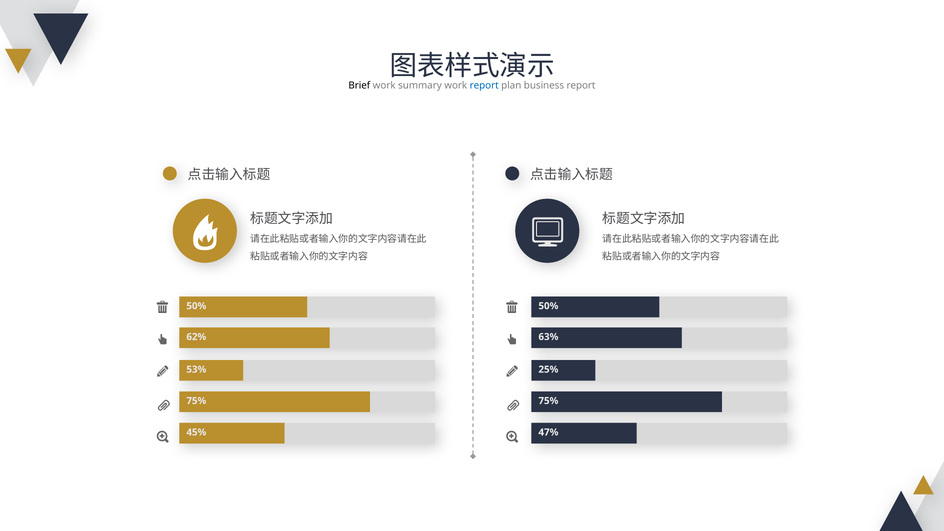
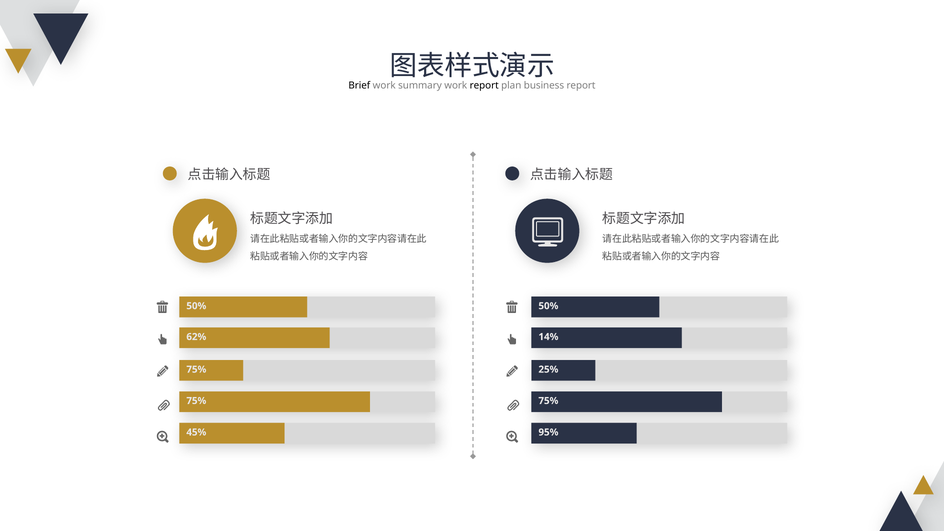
report colour: blue -> black (484, 85)
63%: 63% -> 14% (548, 337)
53%: 53% -> 75% (196, 369)
47%: 47% -> 95% (548, 432)
